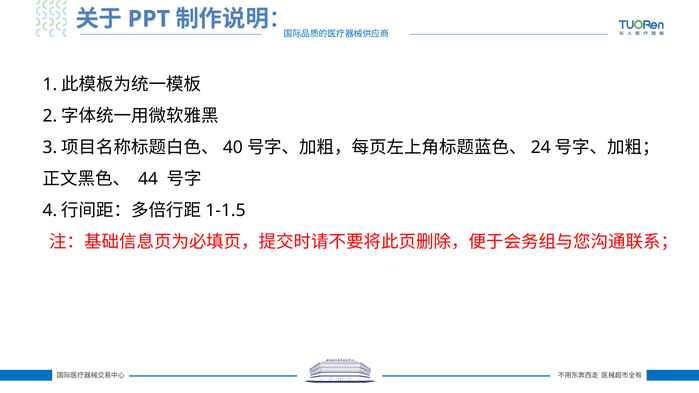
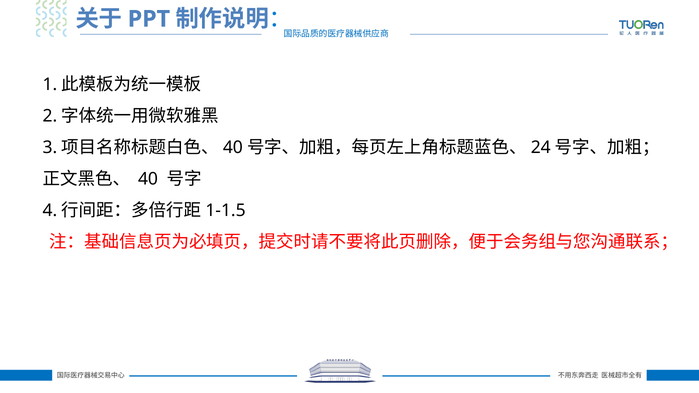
44: 44 -> 40 (148, 179)
